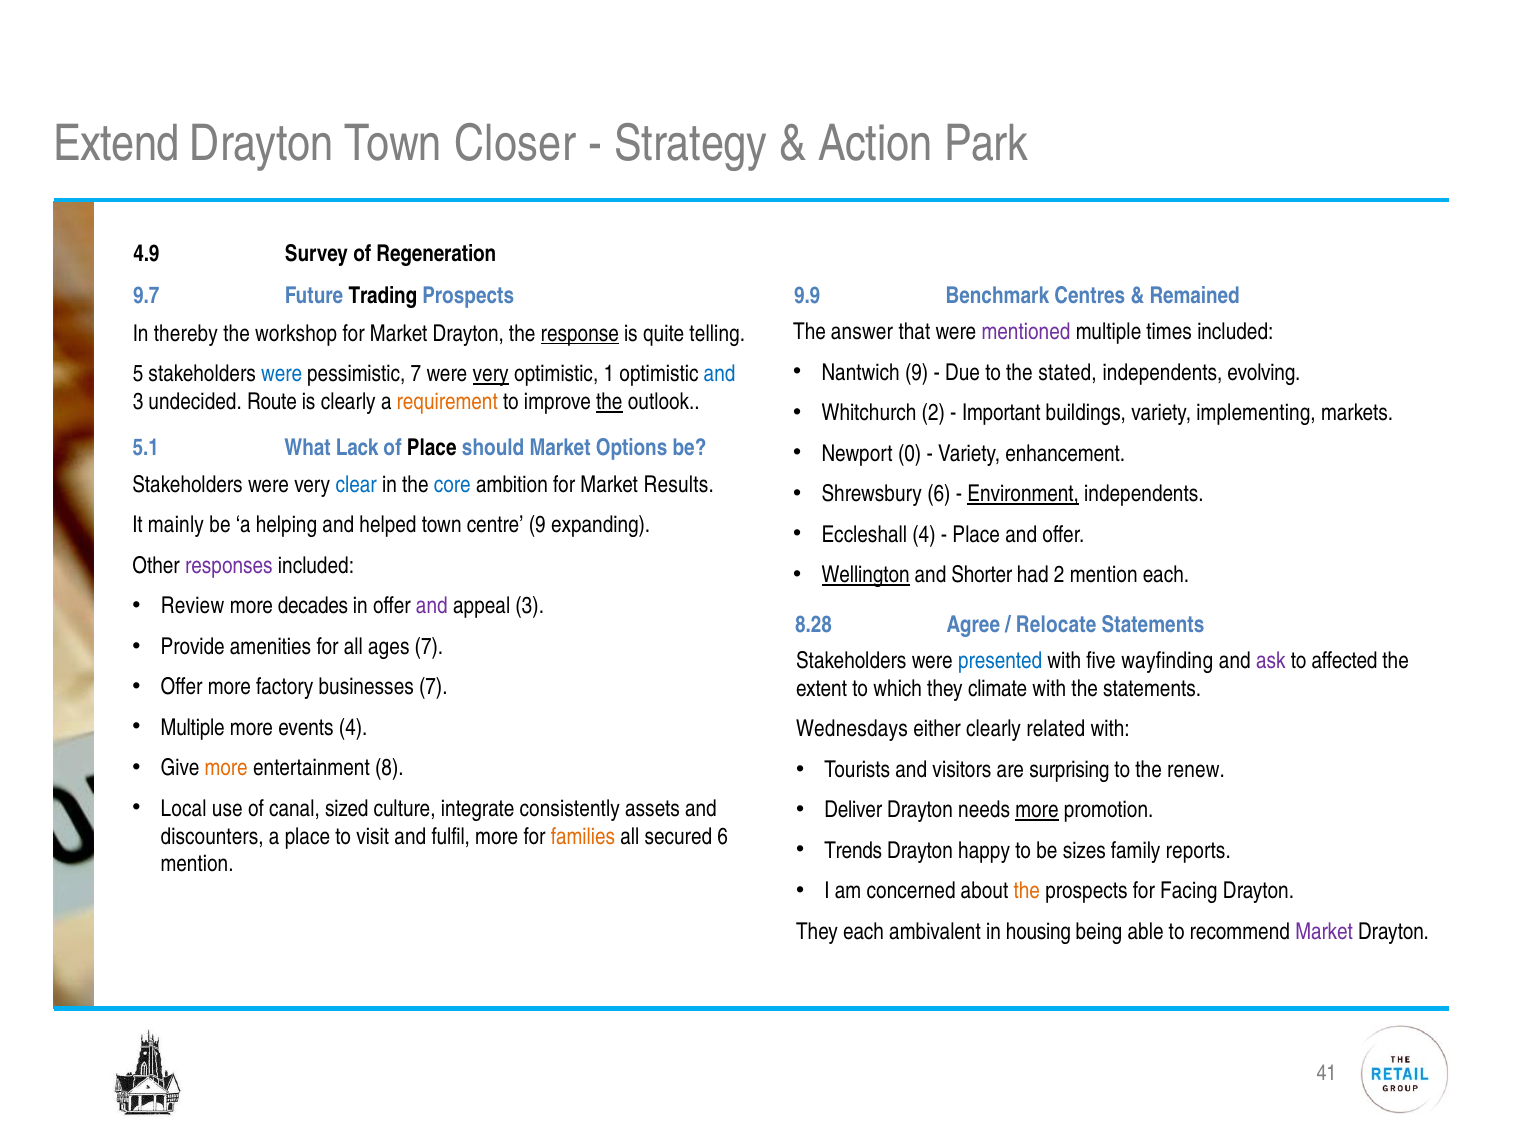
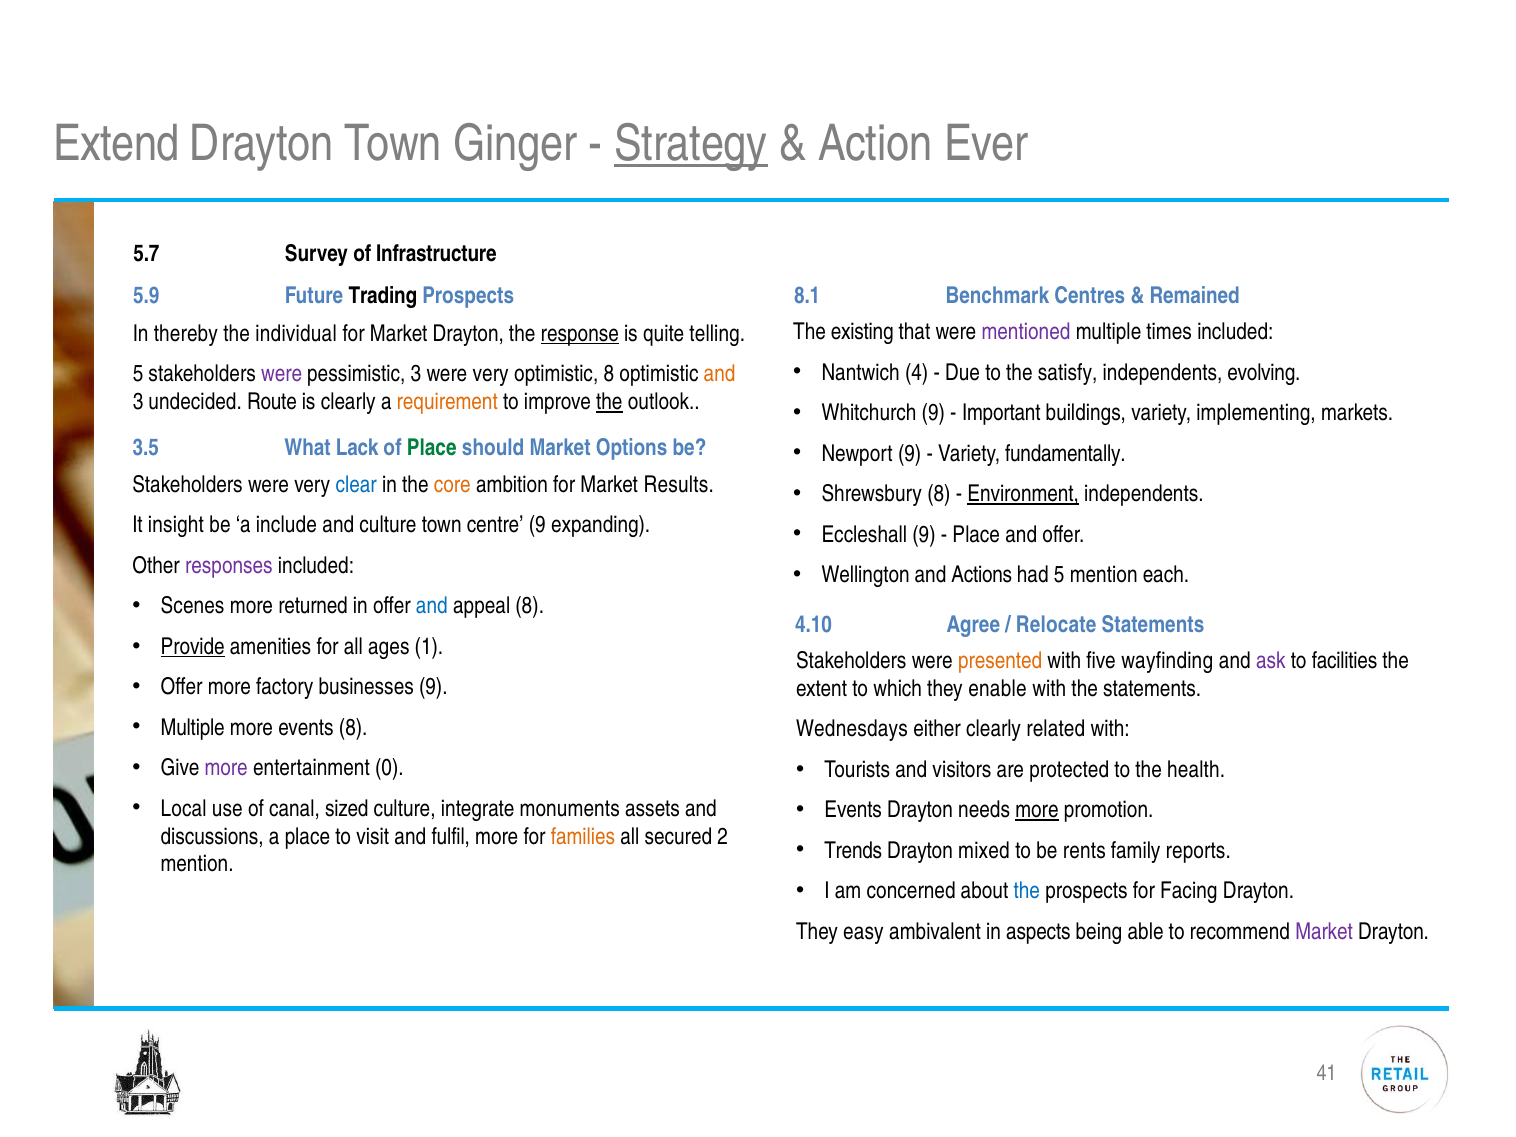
Closer: Closer -> Ginger (515, 144)
Strategy underline: none -> present (691, 144)
Park: Park -> Ever (986, 144)
4.9: 4.9 -> 5.7 (146, 254)
Regeneration: Regeneration -> Infrastructure (436, 254)
9.9: 9.9 -> 8.1 (807, 296)
9.7: 9.7 -> 5.9 (146, 296)
answer: answer -> existing (862, 332)
workshop: workshop -> individual (296, 334)
Nantwich 9: 9 -> 4 (917, 373)
stated: stated -> satisfy (1068, 373)
were colour: blue -> purple (282, 374)
pessimistic 7: 7 -> 3 (416, 374)
very underline: present -> none (491, 374)
optimistic 1: 1 -> 8 (609, 374)
and colour: blue -> orange (720, 374)
Whitchurch 2: 2 -> 9 (933, 413)
5.1: 5.1 -> 3.5 (146, 448)
Place colour: black -> green (432, 448)
Newport 0: 0 -> 9 (910, 453)
enhancement: enhancement -> fundamentally (1065, 453)
core colour: blue -> orange (452, 485)
Shrewsbury 6: 6 -> 8 (939, 494)
mainly: mainly -> insight (176, 525)
helping: helping -> include (286, 525)
and helped: helped -> culture (388, 525)
Eccleshall 4: 4 -> 9 (924, 534)
Wellington underline: present -> none (866, 575)
Shorter: Shorter -> Actions (982, 575)
had 2: 2 -> 5 (1059, 575)
Review: Review -> Scenes (193, 606)
decades: decades -> returned (313, 606)
and colour: purple -> blue (432, 606)
appeal 3: 3 -> 8 (530, 606)
8.28: 8.28 -> 4.10 (813, 625)
Provide underline: none -> present (193, 647)
ages 7: 7 -> 1 (429, 647)
presented colour: blue -> orange (1000, 661)
affected: affected -> facilities (1345, 661)
businesses 7: 7 -> 9 (433, 687)
climate: climate -> enable (997, 689)
events 4: 4 -> 8 (353, 728)
more colour: orange -> purple (226, 768)
8: 8 -> 0 (389, 768)
surprising: surprising -> protected (1069, 770)
renew: renew -> health (1196, 770)
consistently: consistently -> monuments (570, 809)
Deliver: Deliver -> Events (853, 810)
discounters: discounters -> discussions (212, 836)
secured 6: 6 -> 2 (723, 836)
happy: happy -> mixed (984, 851)
sizes: sizes -> rents (1084, 851)
the colour: orange -> blue (1027, 891)
They each: each -> easy (863, 932)
housing: housing -> aspects (1038, 932)
